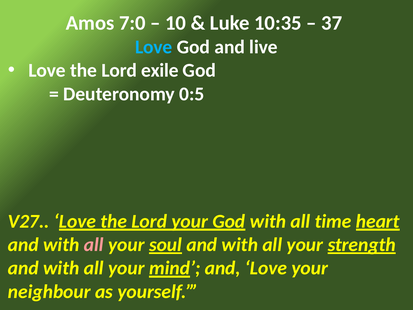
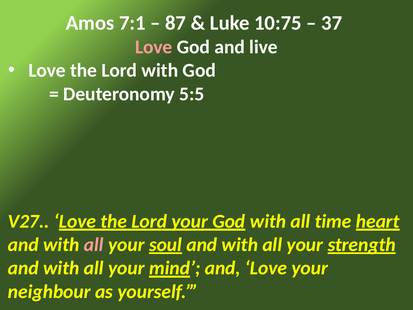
7:0: 7:0 -> 7:1 (132, 23)
10: 10 -> 87 (176, 23)
10:35: 10:35 -> 10:75 (278, 23)
Love colour: light blue -> pink (154, 47)
Lord exile: exile -> with (160, 70)
0:5: 0:5 -> 5:5 (192, 94)
